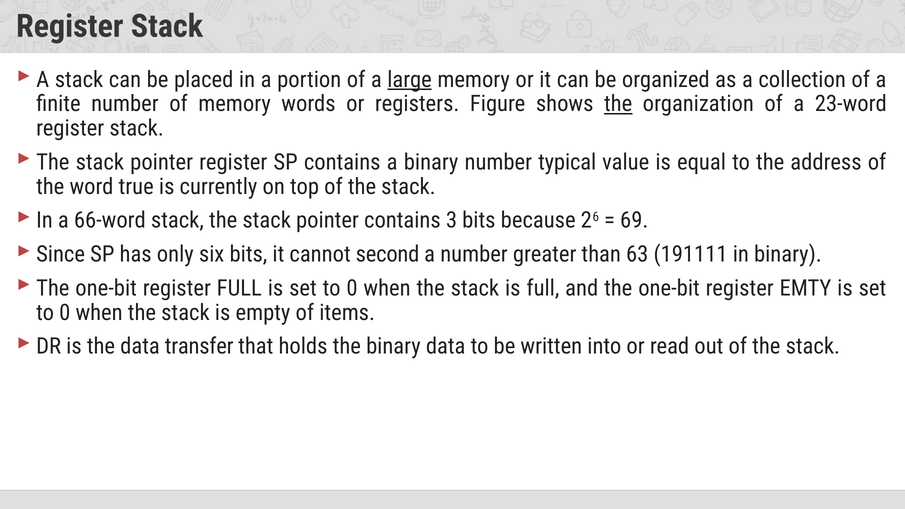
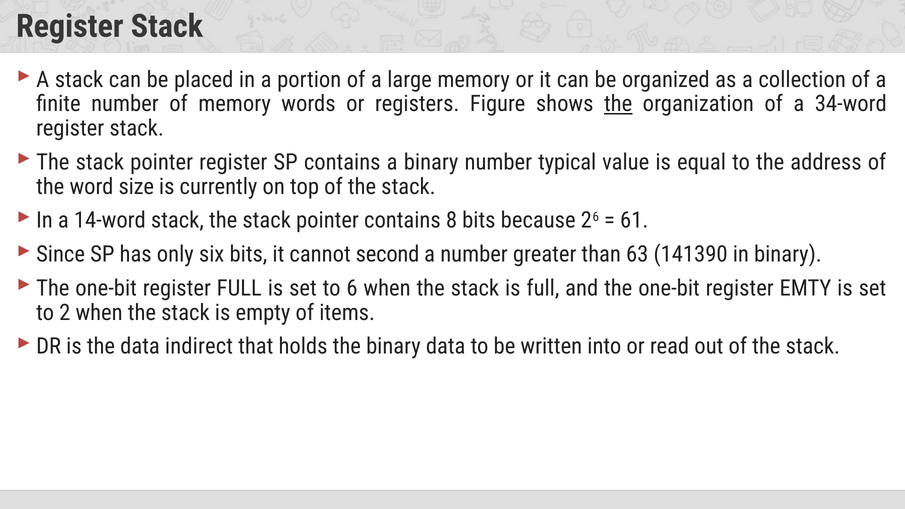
large underline: present -> none (410, 80)
23-word: 23-word -> 34-word (851, 104)
true: true -> size (136, 187)
66-word: 66-word -> 14-word (110, 221)
3: 3 -> 8 (451, 221)
69: 69 -> 61 (634, 221)
191111: 191111 -> 141390 (691, 254)
0: 0 -> 6 (352, 288)
0: 0 -> 2 (65, 313)
transfer: transfer -> indirect (199, 347)
